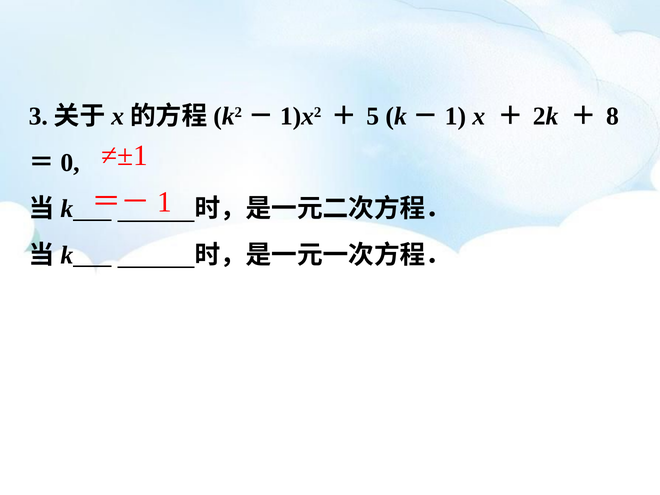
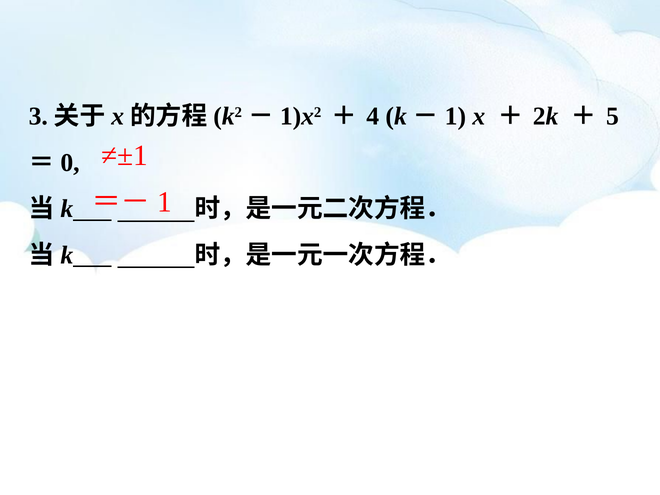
5: 5 -> 4 (373, 116)
8: 8 -> 5 (612, 116)
